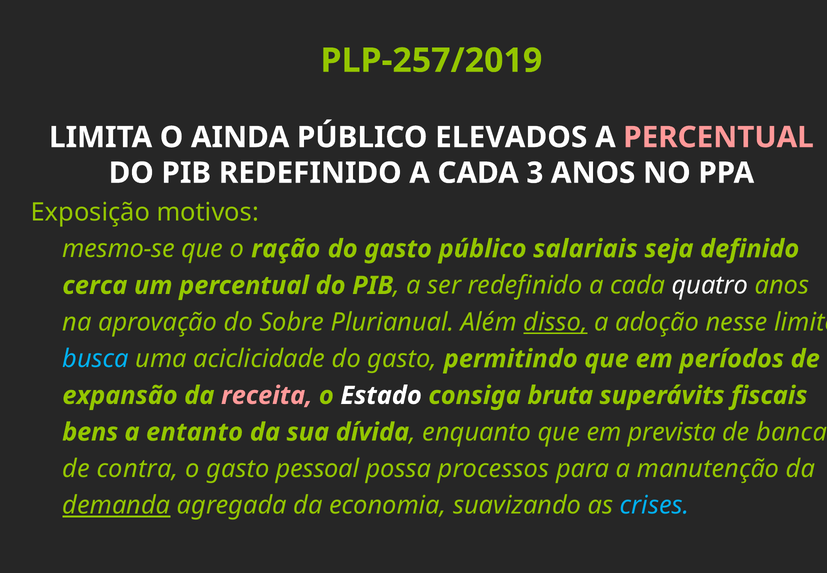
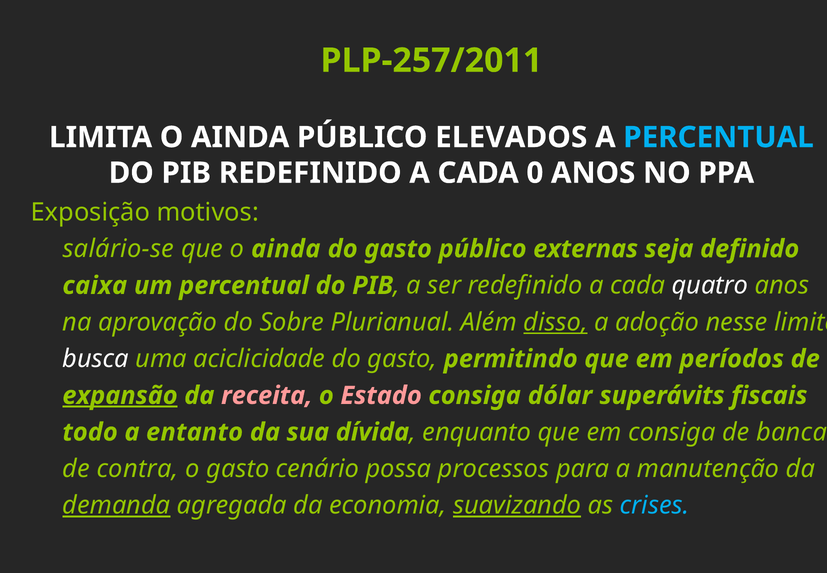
PLP-257/2019: PLP-257/2019 -> PLP-257/2011 (431, 61)
PERCENTUAL colour: pink -> light blue (718, 137)
3: 3 -> 0 (535, 173)
mesmo-se: mesmo-se -> salário-se (118, 249)
que o ração: ração -> ainda (286, 249)
salariais: salariais -> externas (586, 249)
cerca: cerca -> caixa (95, 285)
busca colour: light blue -> white (96, 359)
expansão underline: none -> present (120, 395)
Estado colour: white -> pink (381, 395)
bruta: bruta -> dólar (560, 395)
bens: bens -> todo (90, 432)
em prevista: prevista -> consiga (672, 432)
pessoal: pessoal -> cenário (318, 468)
suavizando underline: none -> present (517, 505)
